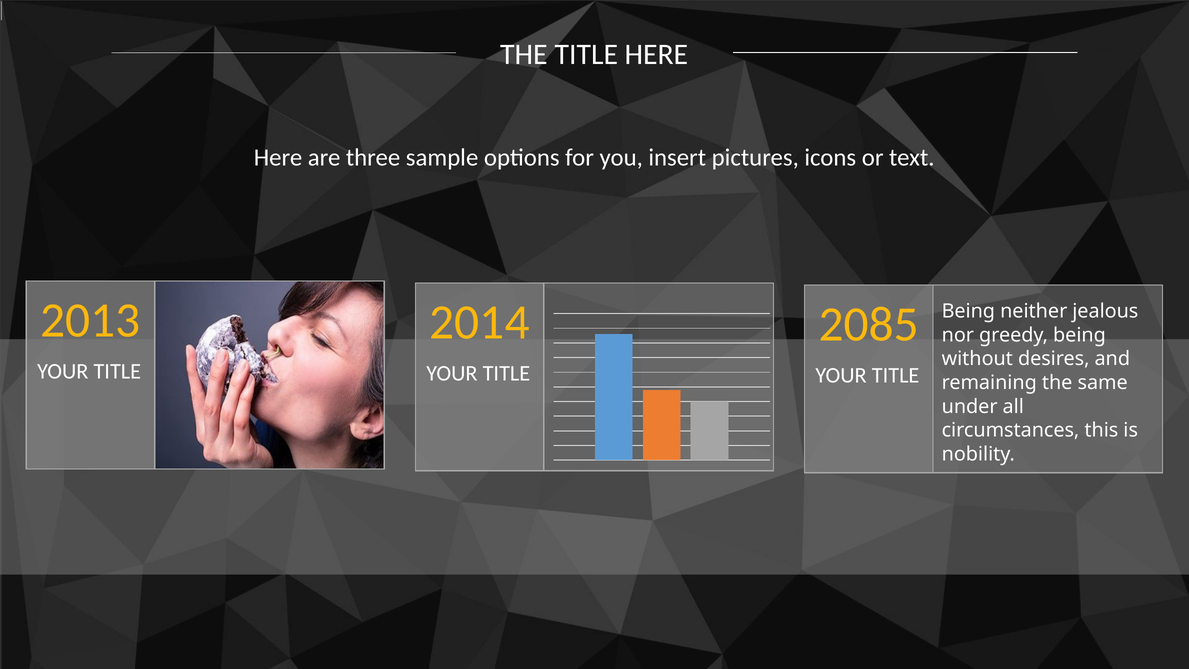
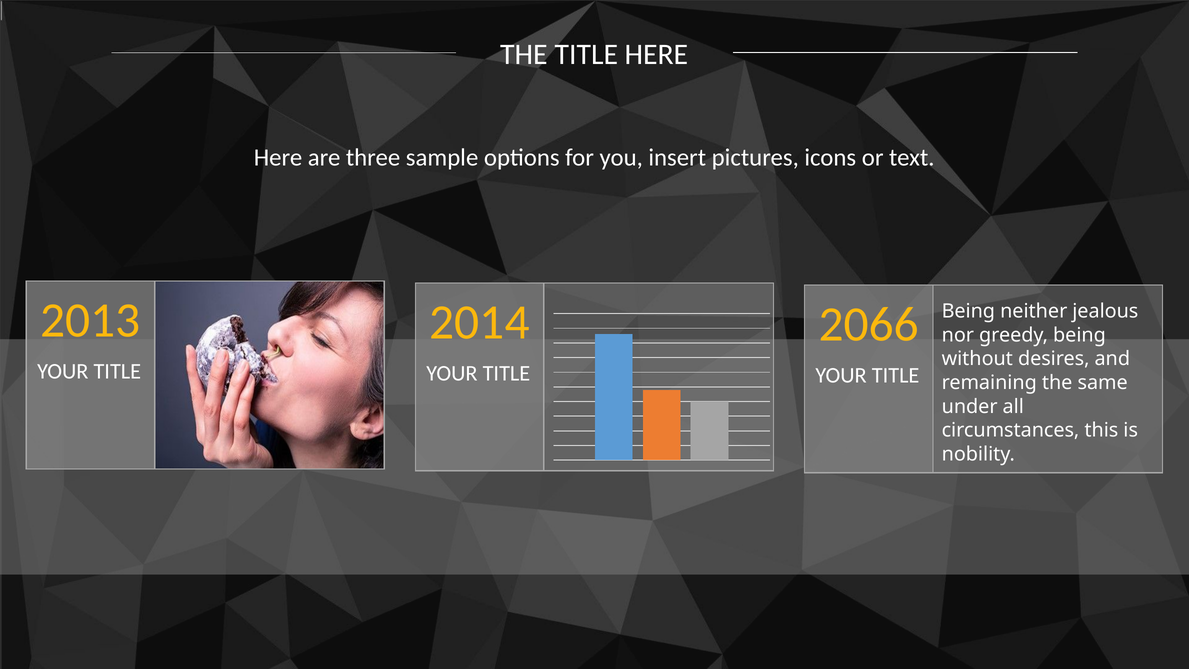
2085: 2085 -> 2066 (869, 324)
